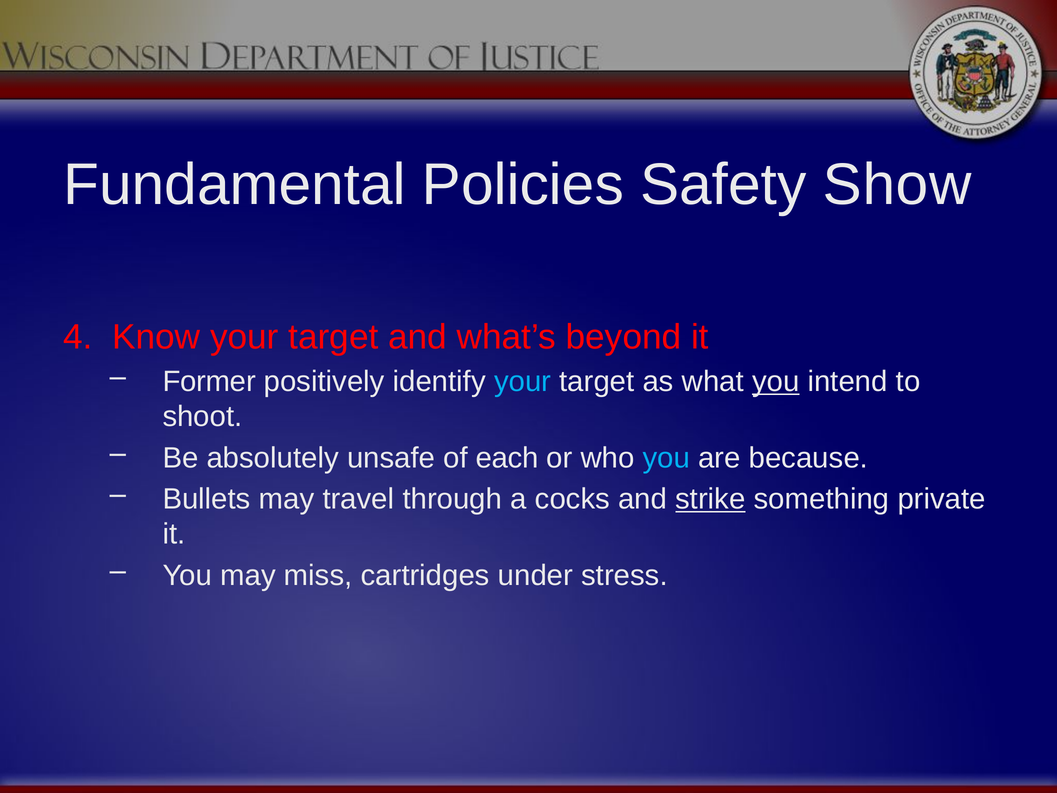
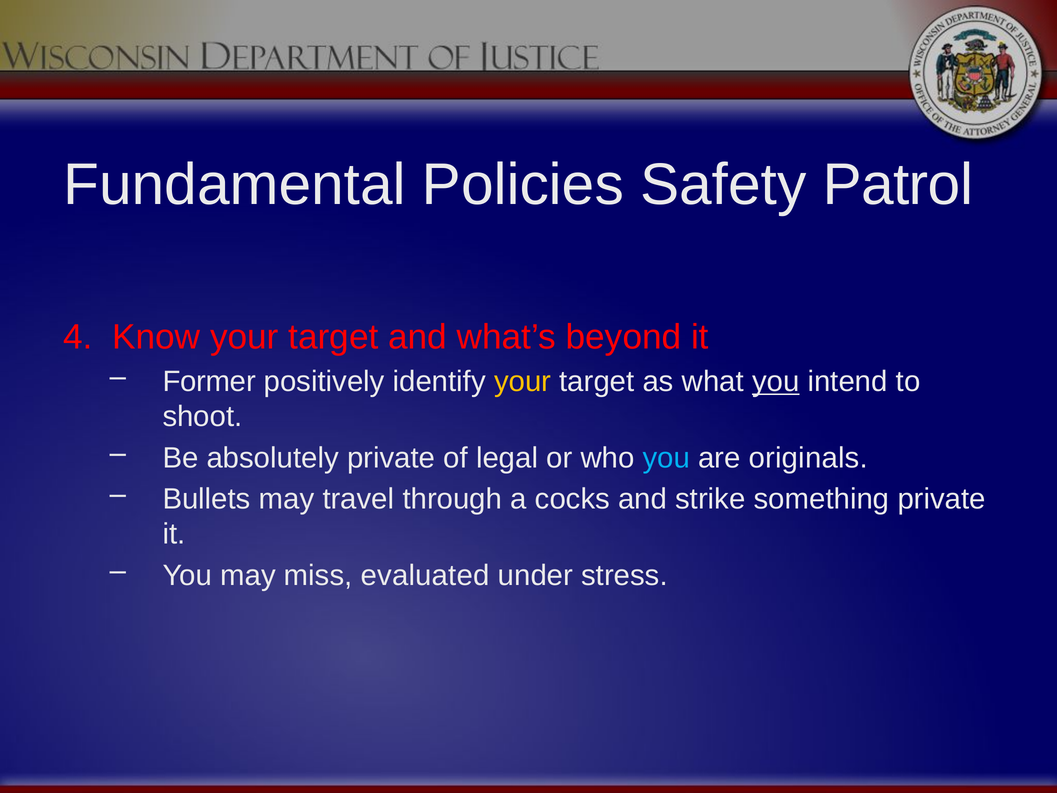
Show: Show -> Patrol (898, 185)
your colour: light blue -> yellow (523, 381)
absolutely unsafe: unsafe -> private (391, 458)
each: each -> legal (507, 458)
because: because -> originals (808, 458)
strike underline: present -> none (710, 499)
cartridges: cartridges -> evaluated (425, 575)
